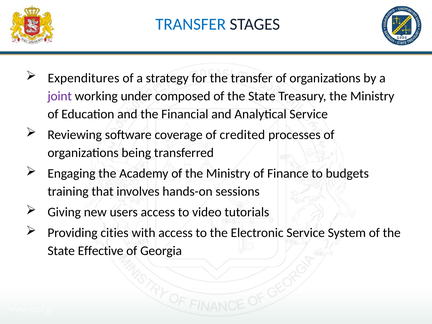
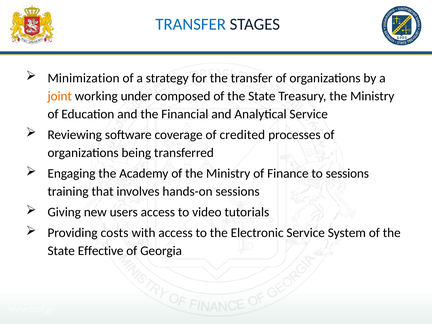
Expenditures: Expenditures -> Minimization (84, 78)
joint colour: purple -> orange (60, 96)
to budgets: budgets -> sessions (347, 174)
cities: cities -> costs (115, 233)
